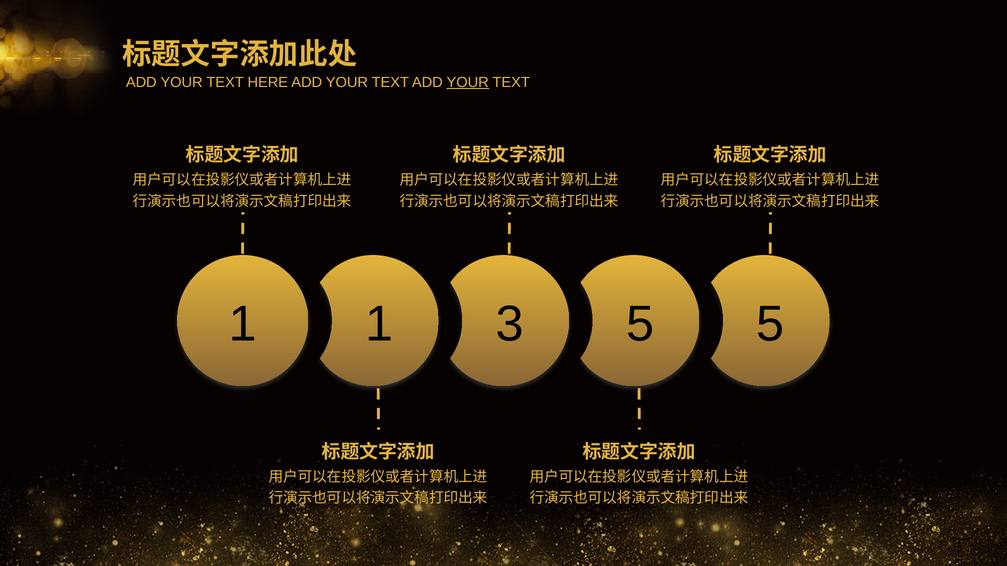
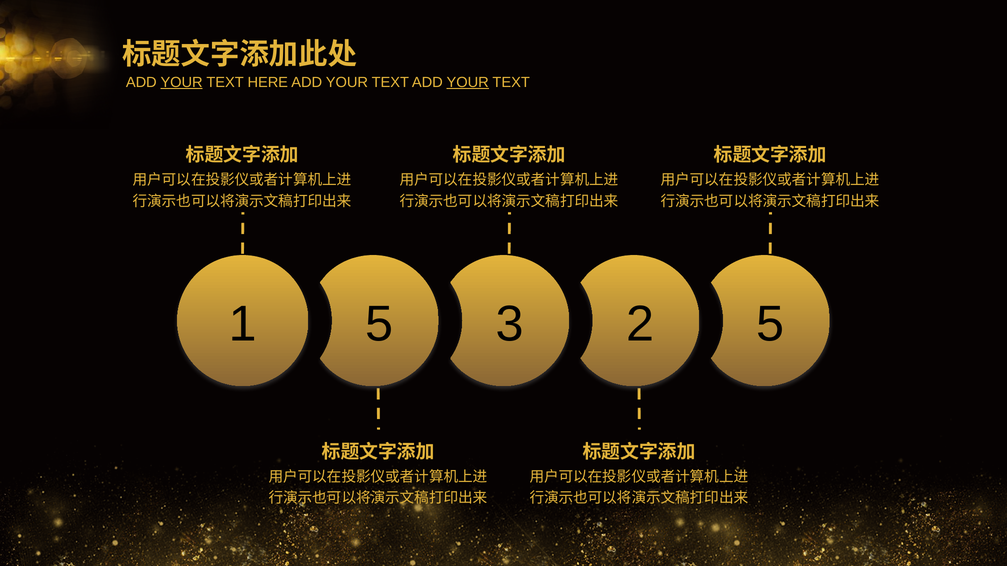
YOUR underline: none -> present (182, 82)
1 1: 1 -> 5 (379, 324)
3 5: 5 -> 2 (640, 324)
